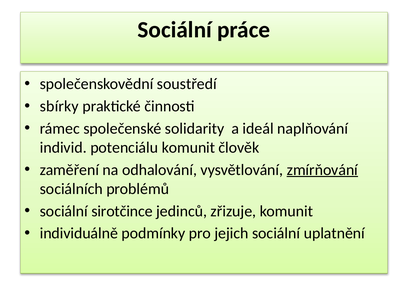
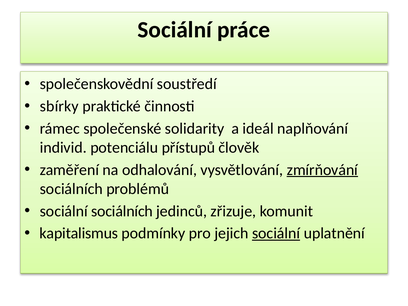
potenciálu komunit: komunit -> přístupů (188, 148)
sociální sirotčince: sirotčince -> sociálních (122, 211)
individuálně: individuálně -> kapitalismus (79, 233)
sociální underline: none -> present (276, 233)
